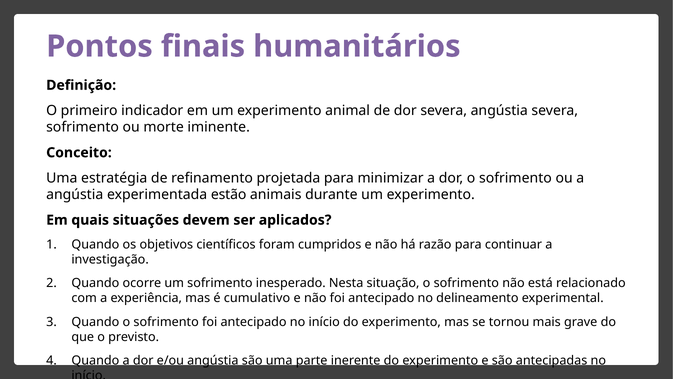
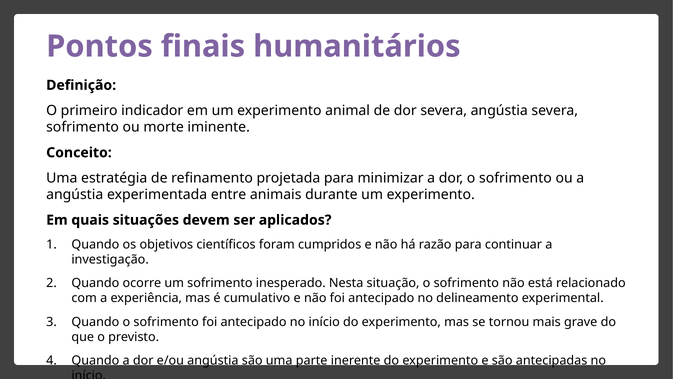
estão: estão -> entre (229, 195)
